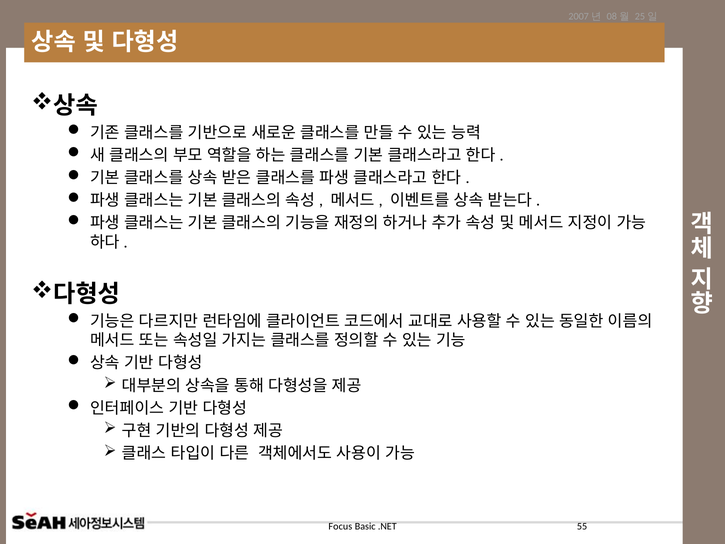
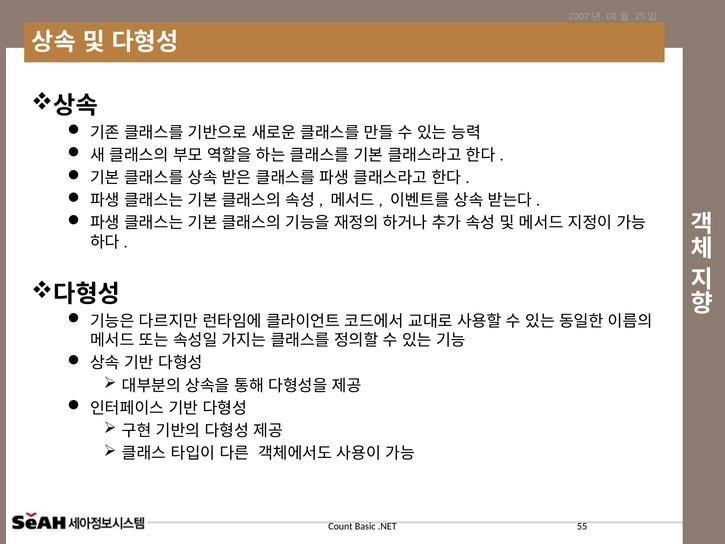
Focus: Focus -> Count (340, 526)
